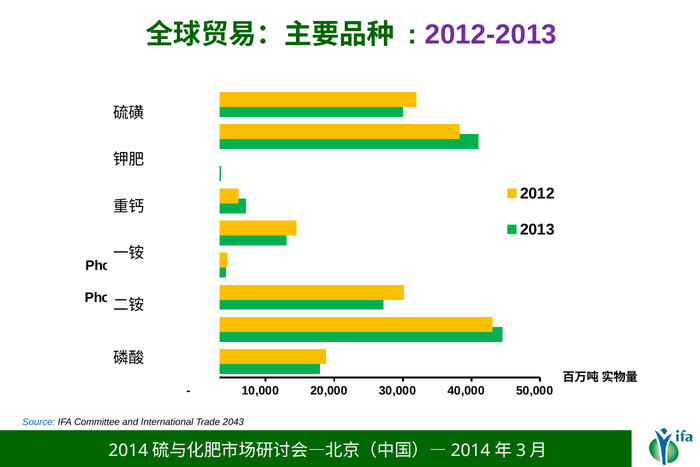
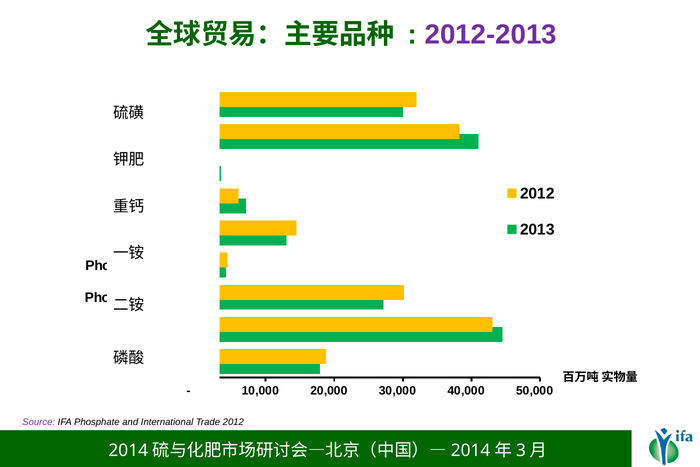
Source colour: blue -> purple (39, 422)
IFA Committee: Committee -> Phosphate (97, 422)
Trade 2043: 2043 -> 2012 (233, 422)
